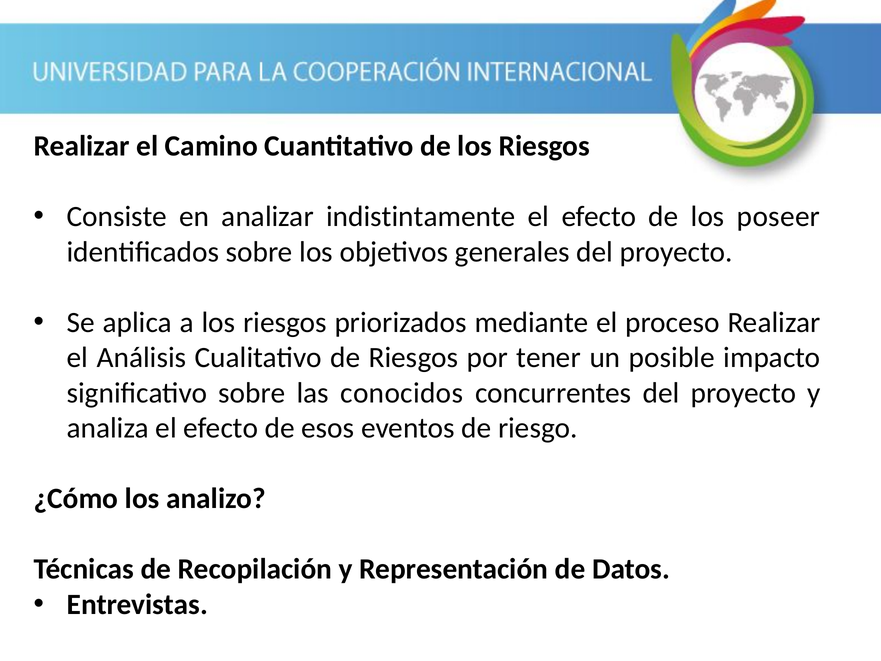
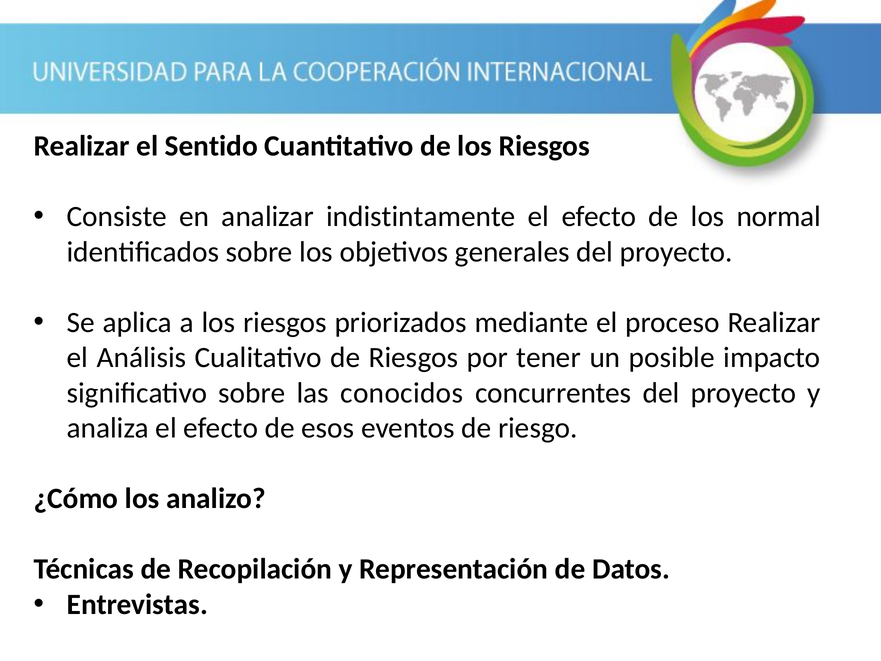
Camino: Camino -> Sentido (211, 146)
poseer: poseer -> normal (779, 217)
